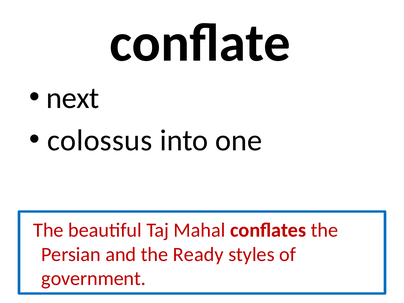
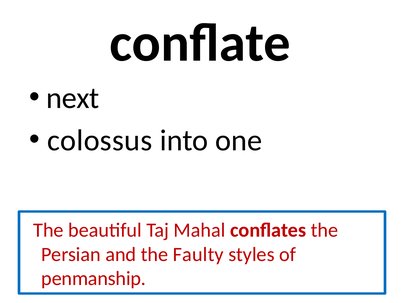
Ready: Ready -> Faulty (198, 254)
government: government -> penmanship (94, 279)
